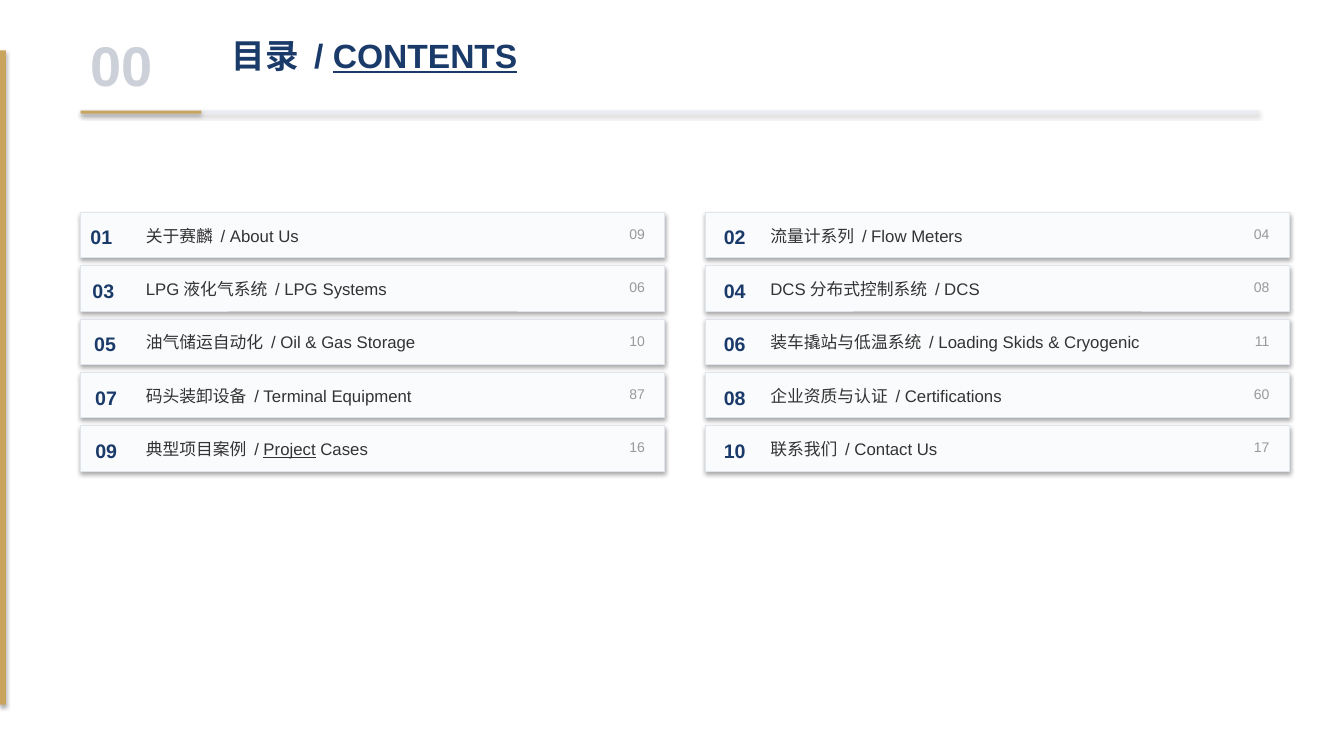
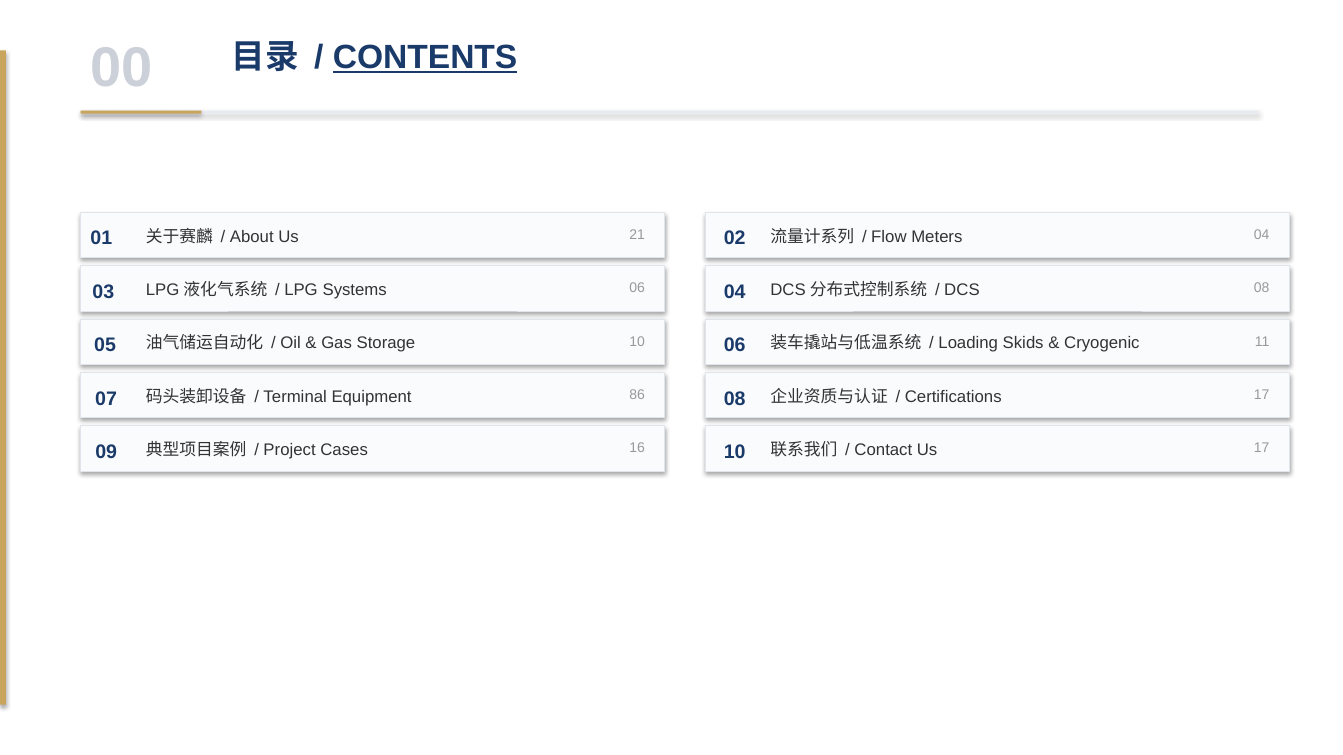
Us 09: 09 -> 21 (637, 235)
87: 87 -> 86 (637, 395)
Certifications 60: 60 -> 17 (1262, 395)
Project underline: present -> none (290, 450)
